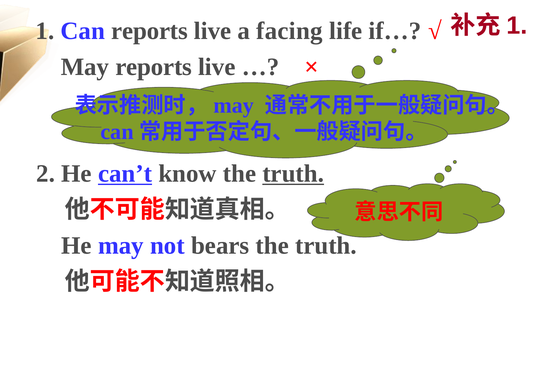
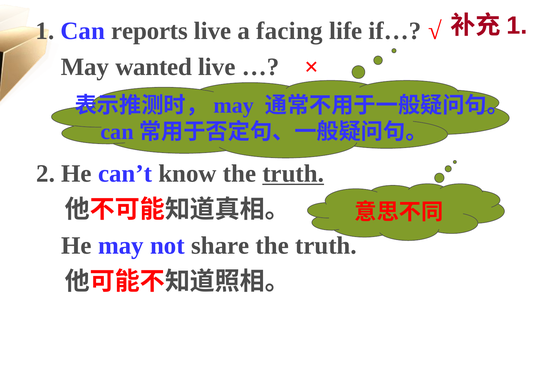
May reports: reports -> wanted (154, 67)
can’t underline: present -> none (125, 173)
bears: bears -> share (220, 245)
